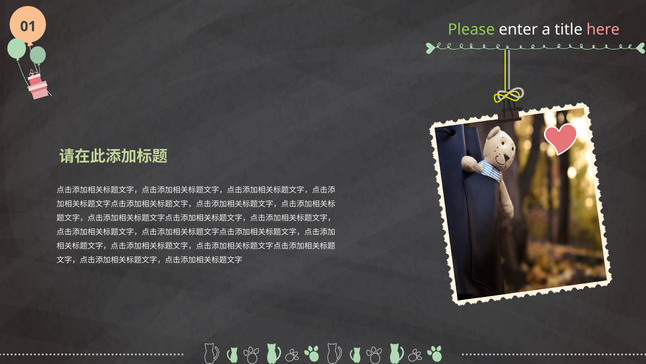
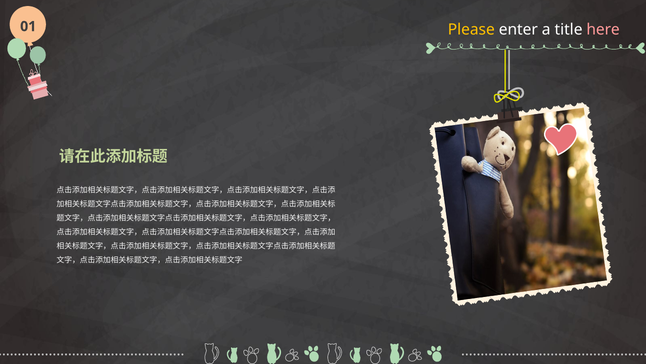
Please colour: light green -> yellow (471, 30)
